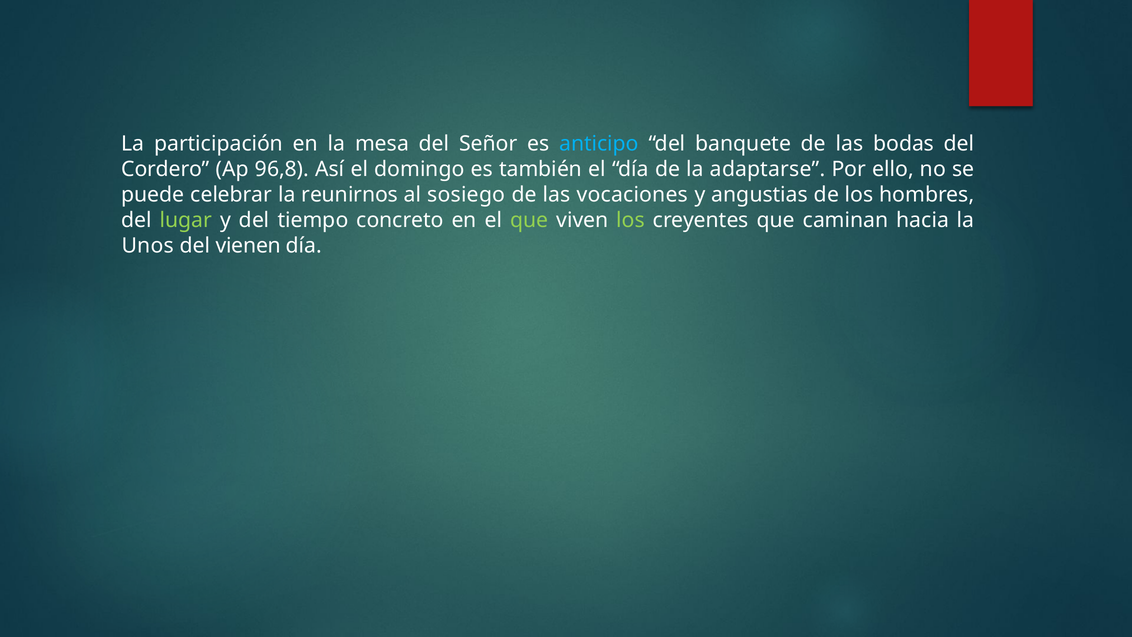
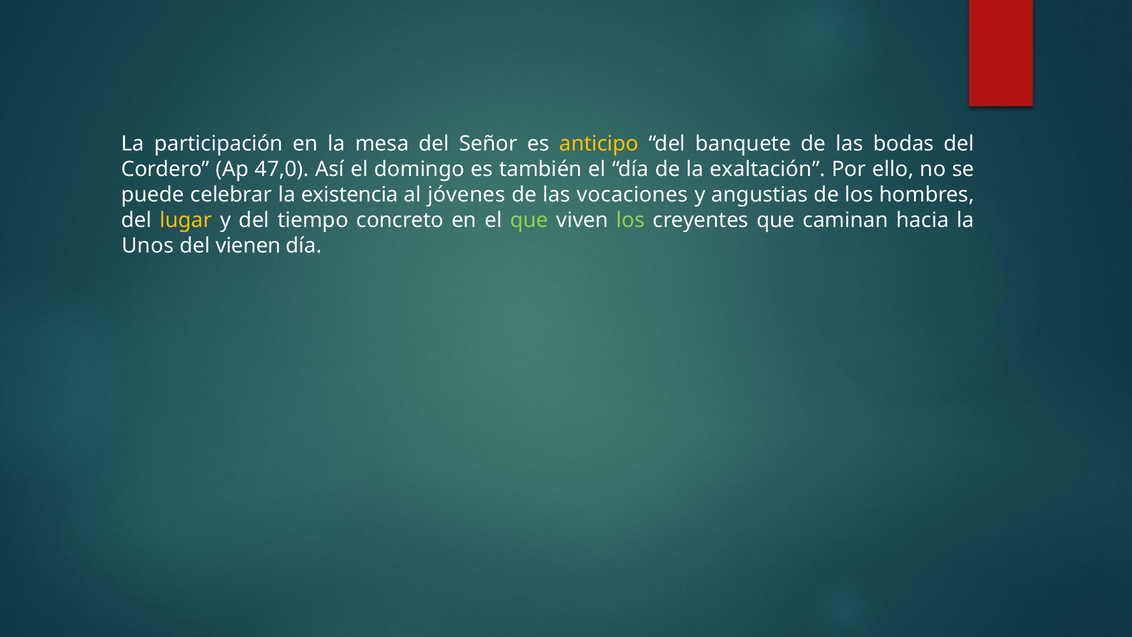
anticipo colour: light blue -> yellow (599, 144)
96,8: 96,8 -> 47,0 (282, 169)
adaptarse: adaptarse -> exaltación (768, 169)
reunirnos: reunirnos -> existencia (350, 195)
sosiego: sosiego -> jóvenes (466, 195)
lugar colour: light green -> yellow (186, 220)
